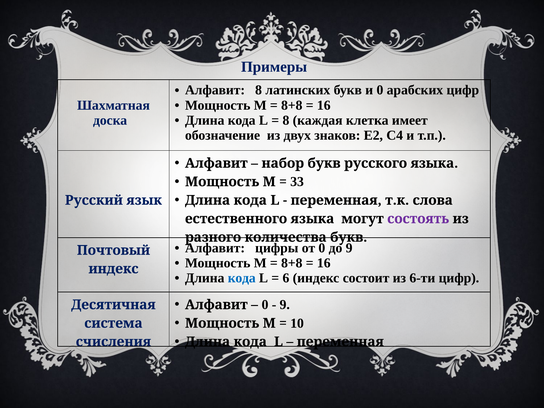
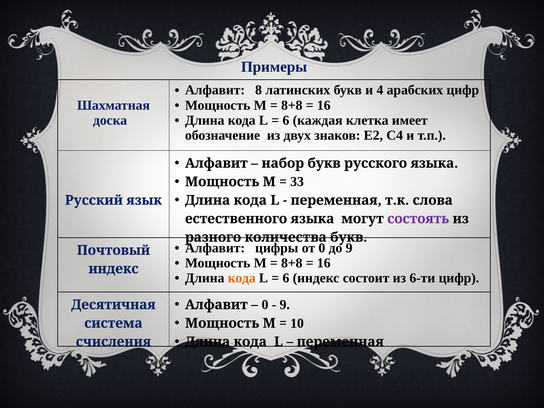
и 0: 0 -> 4 (380, 90)
8: 8 -> 6 (286, 120)
кода colour: blue -> orange (242, 278)
